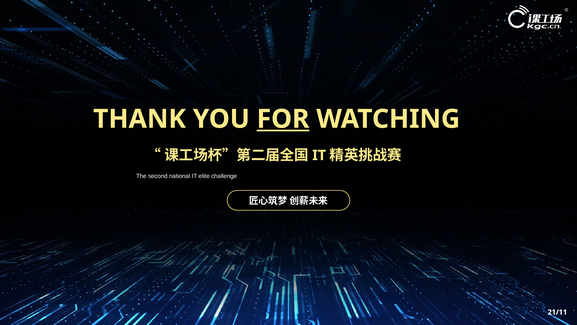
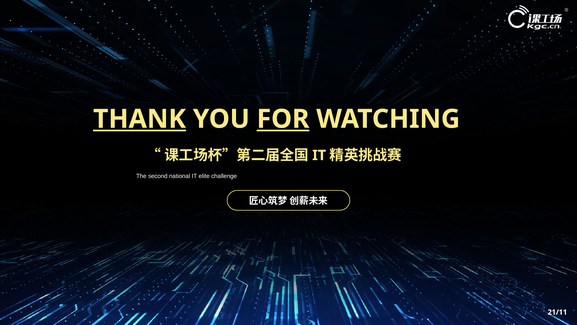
THANK underline: none -> present (140, 119)
